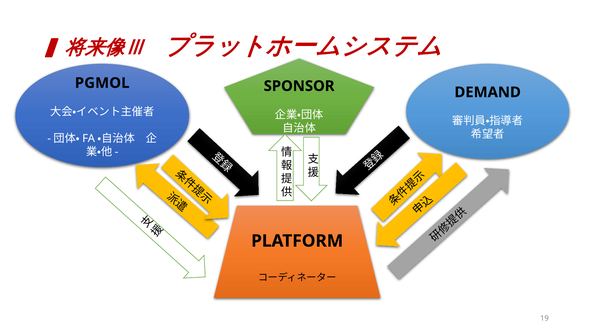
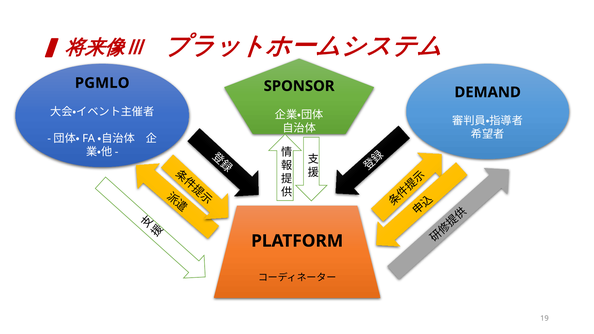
PGMOL: PGMOL -> PGMLO (102, 83)
